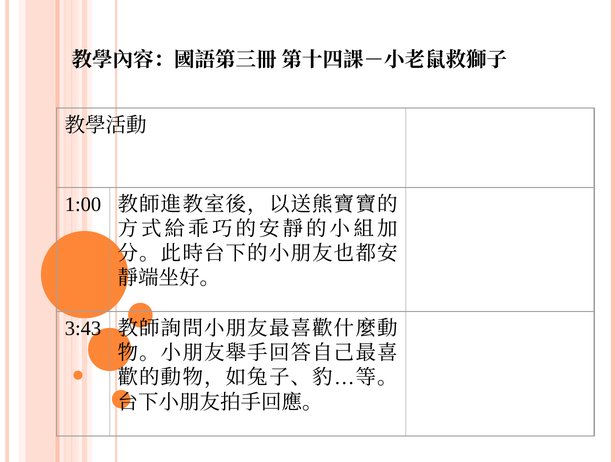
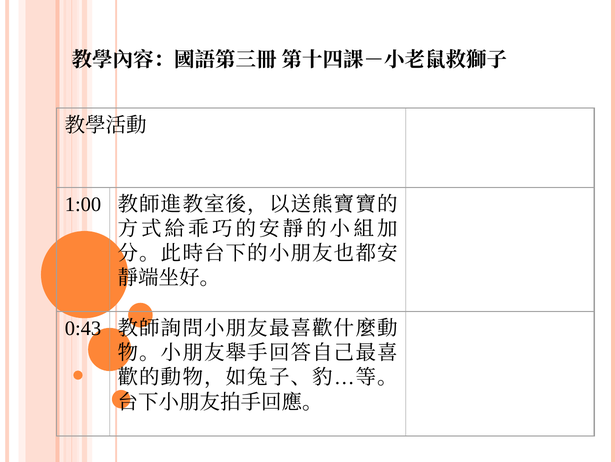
3:43: 3:43 -> 0:43 (83, 328)
